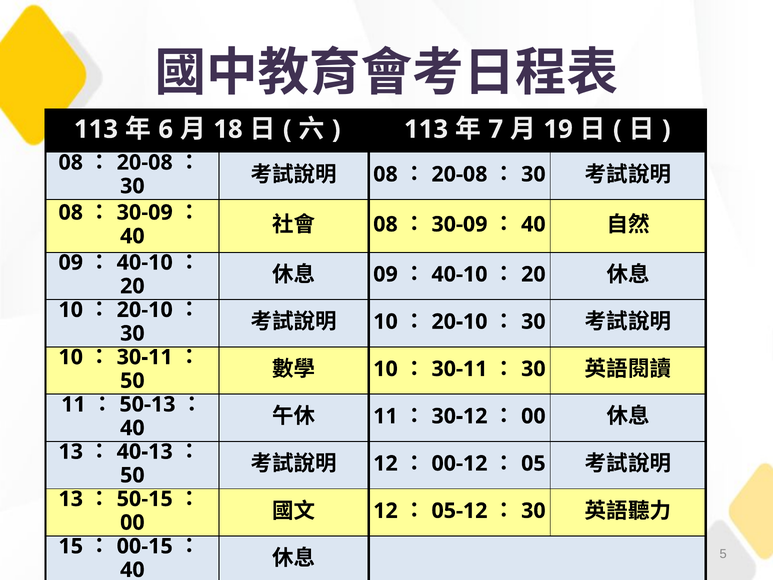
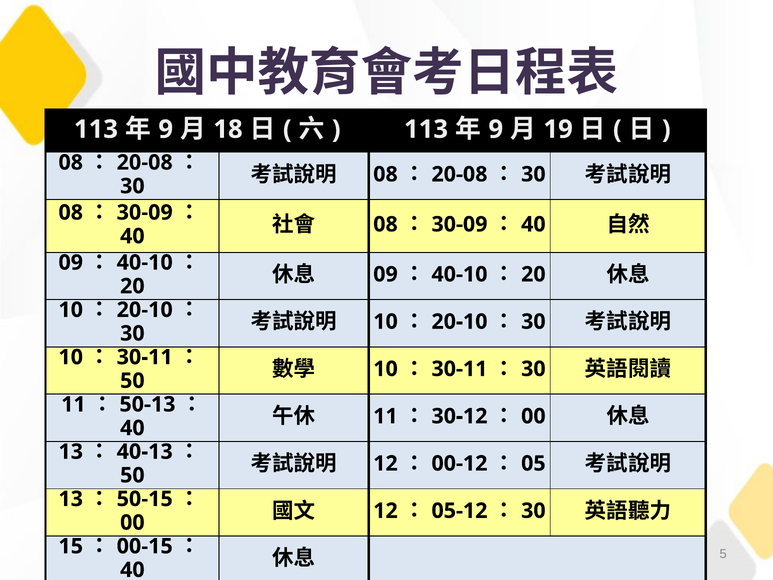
6: 6 -> 9 (166, 129)
7: 7 -> 9 (496, 129)
